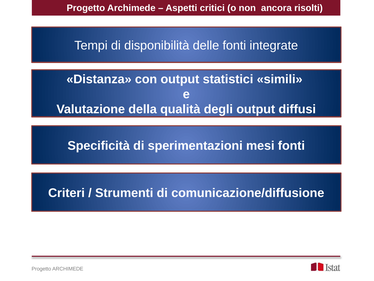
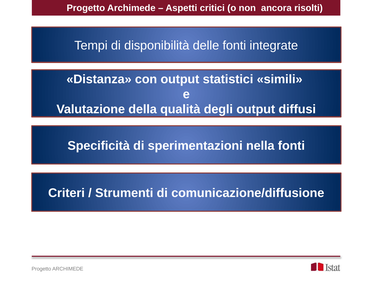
mesi: mesi -> nella (260, 146)
